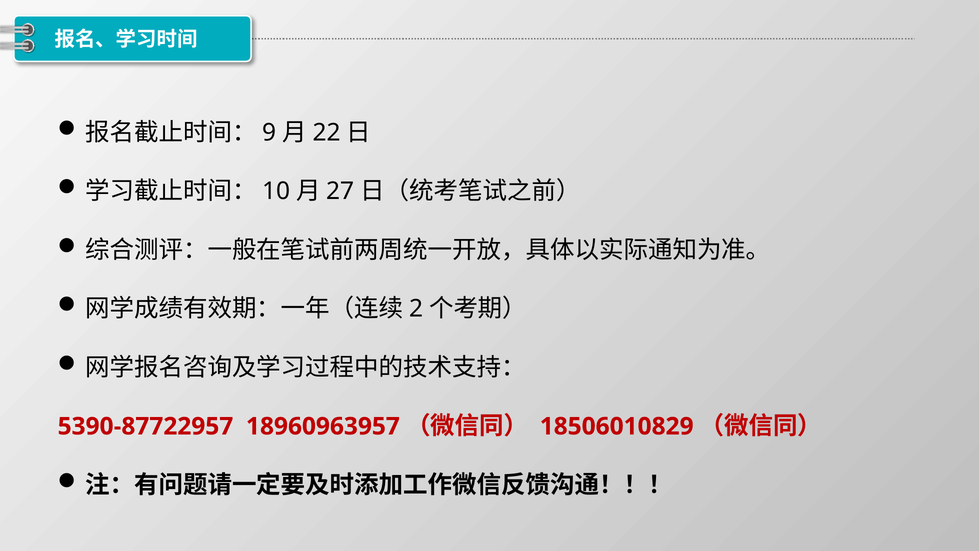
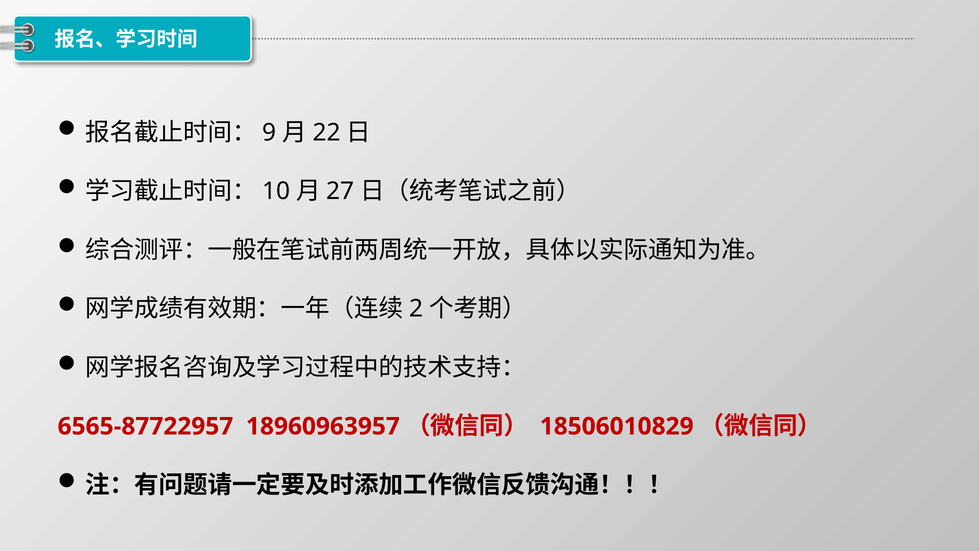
5390-87722957: 5390-87722957 -> 6565-87722957 (145, 426)
